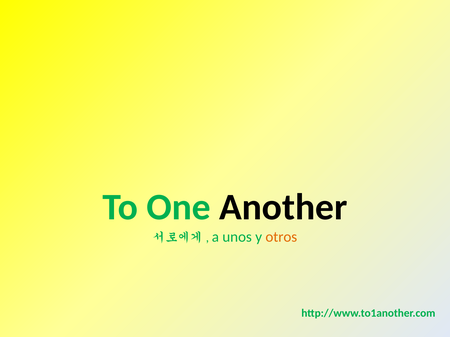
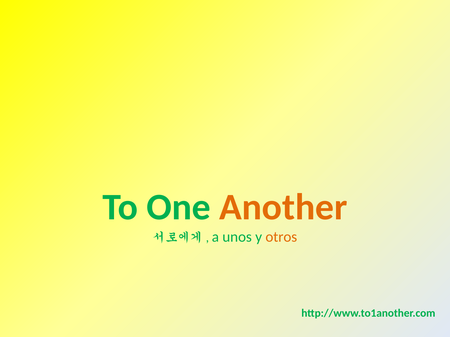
Another colour: black -> orange (283, 207)
